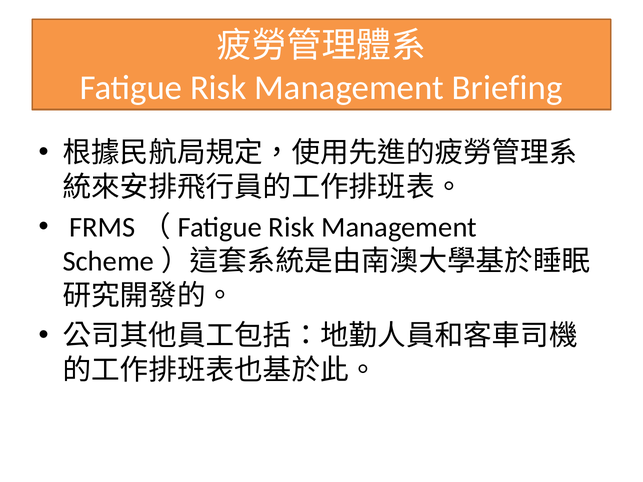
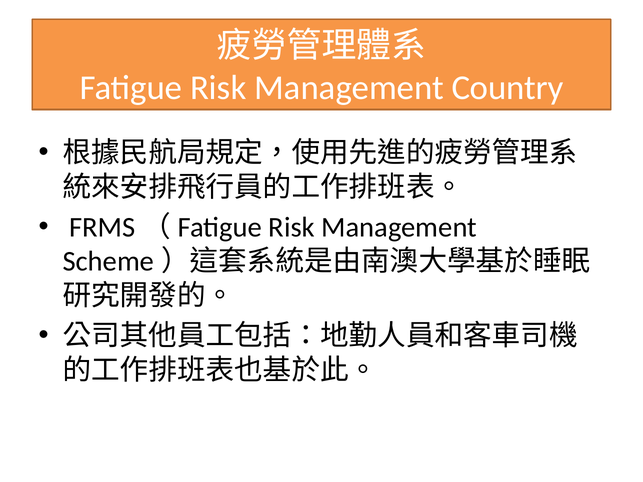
Briefing: Briefing -> Country (507, 88)
